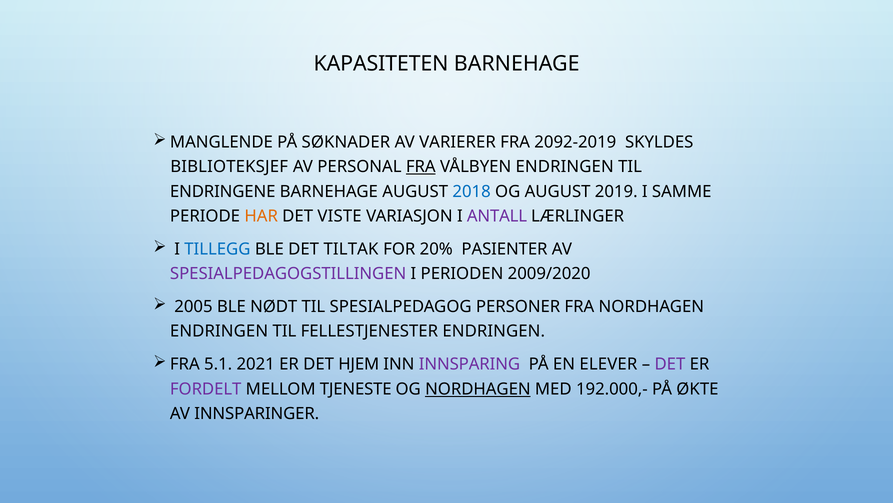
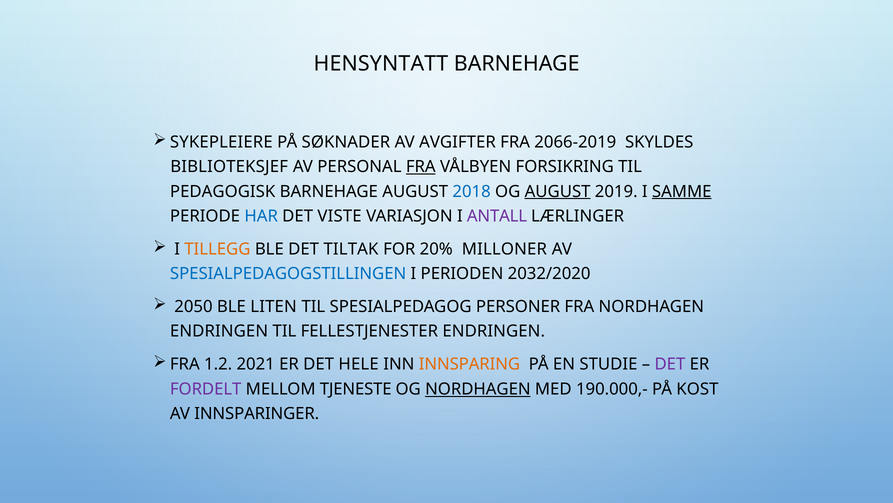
KAPASITETEN: KAPASITETEN -> HENSYNTATT (381, 64)
MANGLENDE: MANGLENDE -> SYKEPLEIERE (221, 142)
VARIERER: VARIERER -> AVGIFTER (458, 142)
2092-2019: 2092-2019 -> 2066-2019 (575, 142)
VÅLBYEN ENDRINGEN: ENDRINGEN -> FORSIKRING (565, 167)
ENDRINGENE: ENDRINGENE -> PEDAGOGISK (223, 191)
AUGUST underline: none -> present (558, 191)
SAMME underline: none -> present (682, 191)
HAR colour: orange -> blue (261, 216)
TILLEGG colour: blue -> orange (217, 249)
PASIENTER: PASIENTER -> MILLONER (504, 249)
SPESIALPEDAGOGSTILLINGEN colour: purple -> blue (288, 273)
2009/2020: 2009/2020 -> 2032/2020 (549, 273)
2005: 2005 -> 2050 (193, 306)
NØDT: NØDT -> LITEN (274, 306)
5.1: 5.1 -> 1.2 (218, 364)
HJEM: HJEM -> HELE (359, 364)
INNSPARING colour: purple -> orange (469, 364)
ELEVER: ELEVER -> STUDIE (608, 364)
192.000,-: 192.000,- -> 190.000,- (612, 389)
ØKTE: ØKTE -> KOST (697, 389)
